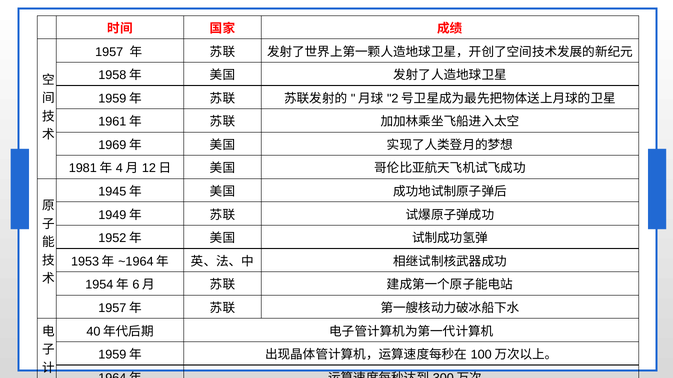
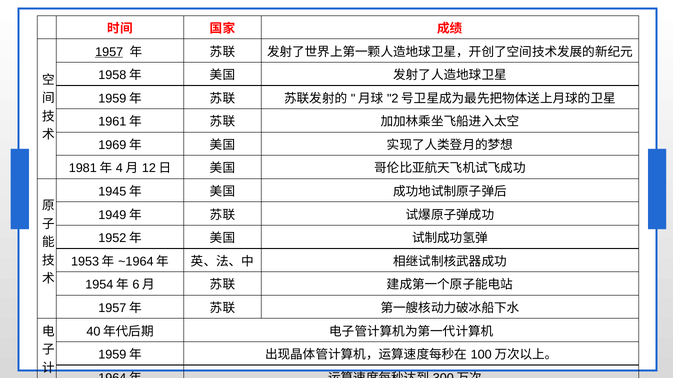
1957 underline: none -> present (109, 52)
